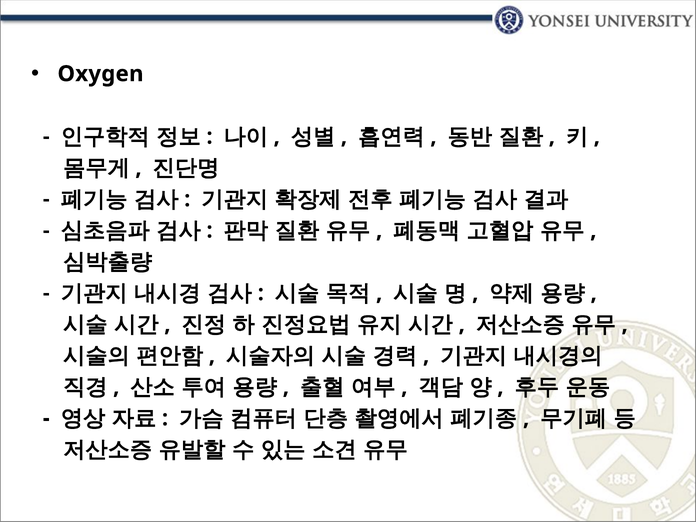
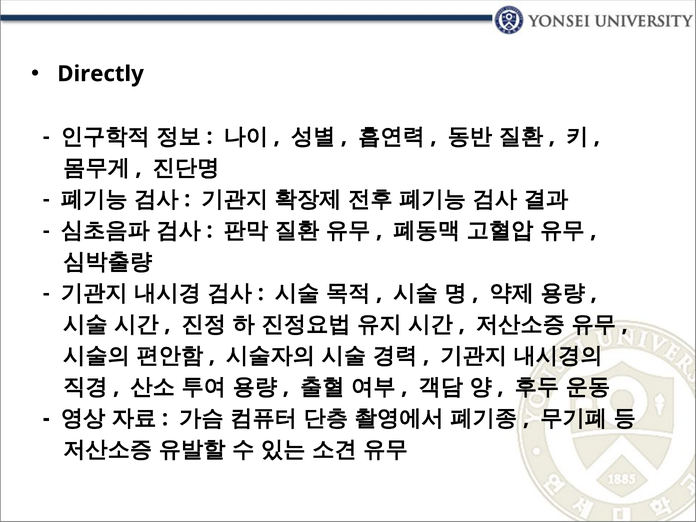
Oxygen: Oxygen -> Directly (101, 74)
